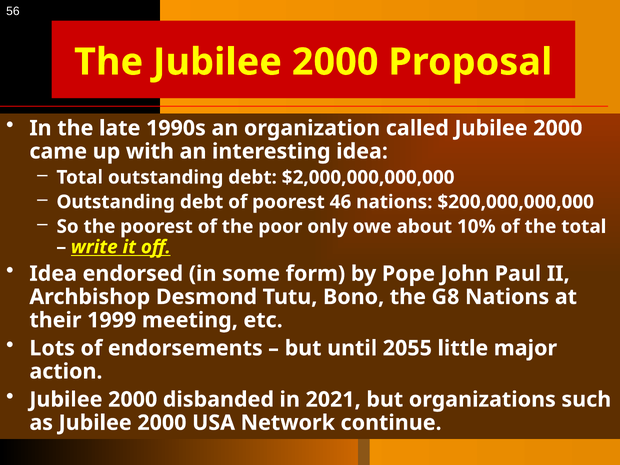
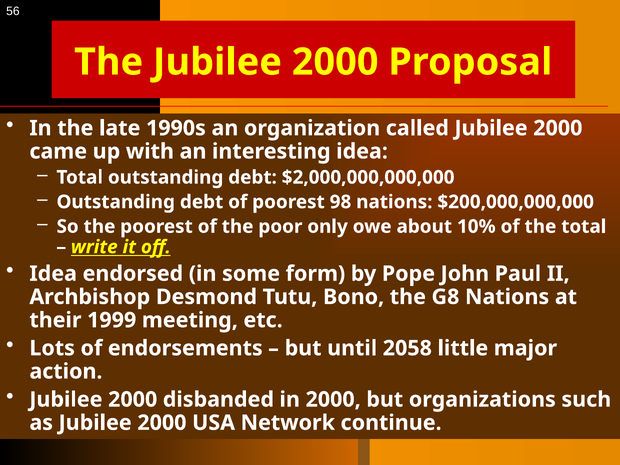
46: 46 -> 98 (340, 202)
2055: 2055 -> 2058 (407, 348)
in 2021: 2021 -> 2000 (333, 400)
